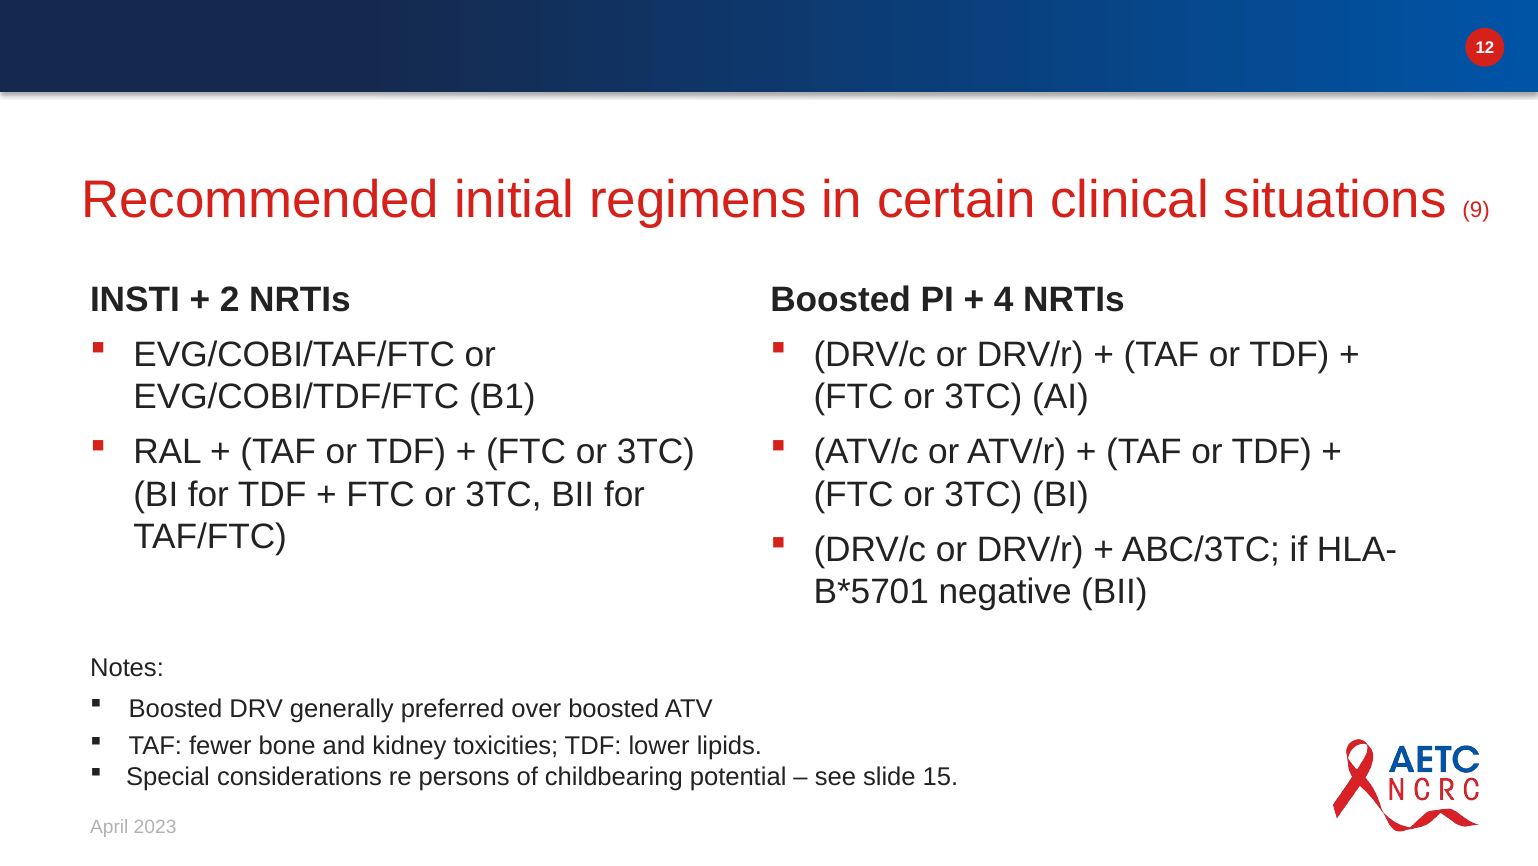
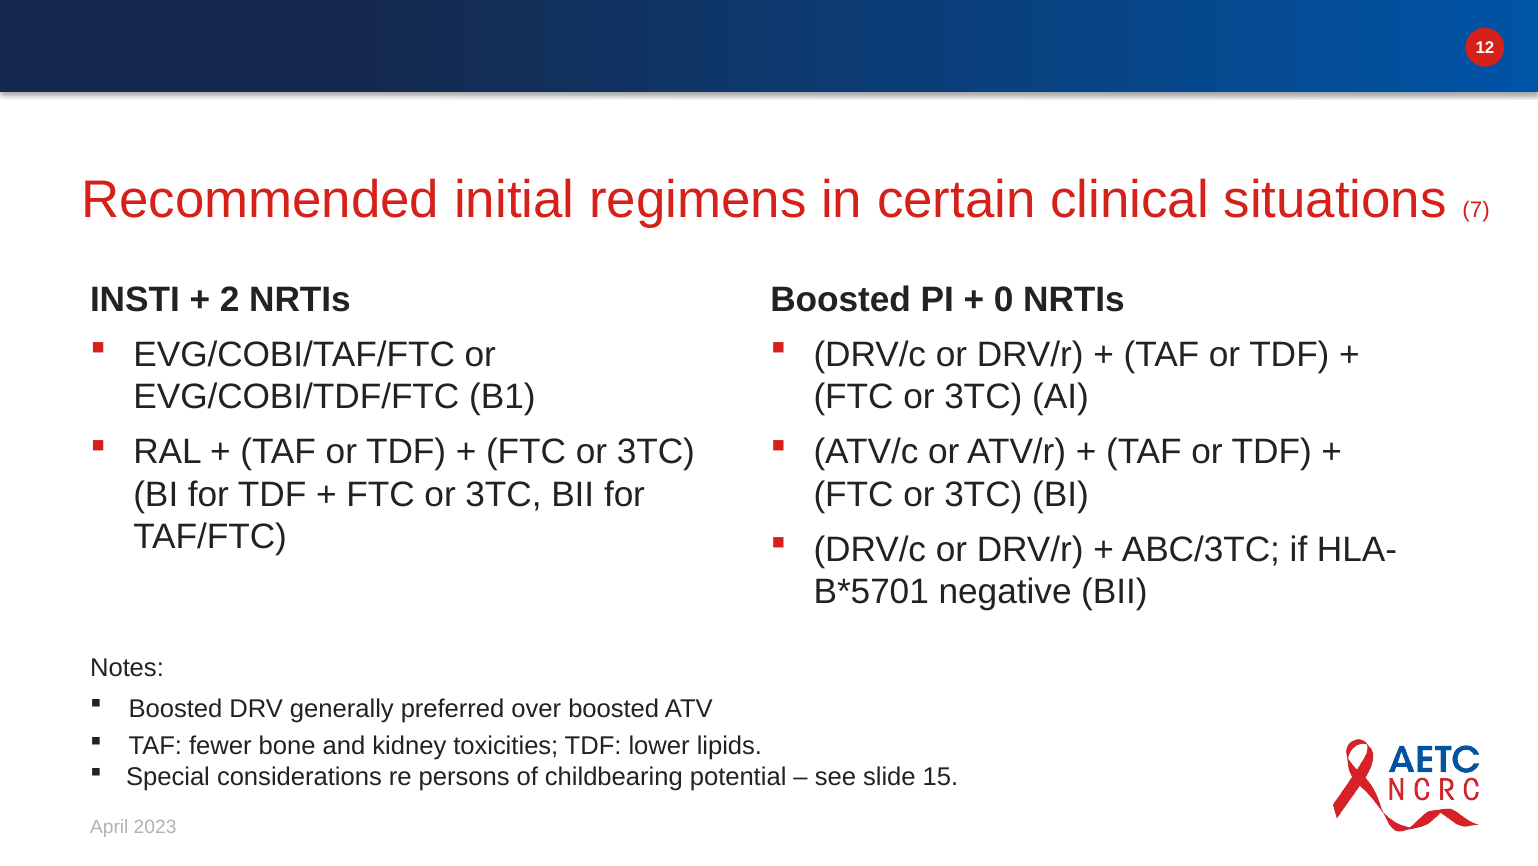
9: 9 -> 7 (1476, 210)
4: 4 -> 0 (1004, 299)
